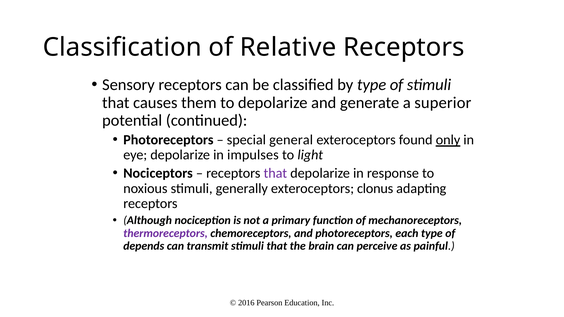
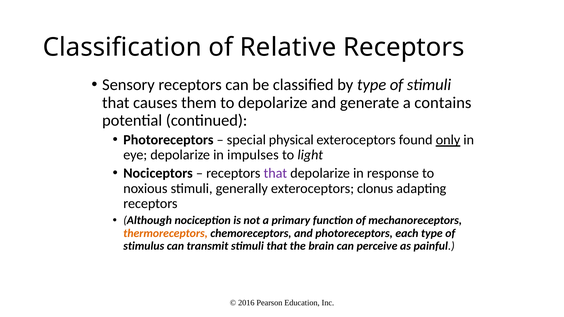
superior: superior -> contains (443, 103)
general: general -> physical (291, 140)
thermoreceptors colour: purple -> orange (165, 233)
depends: depends -> stimulus (144, 246)
